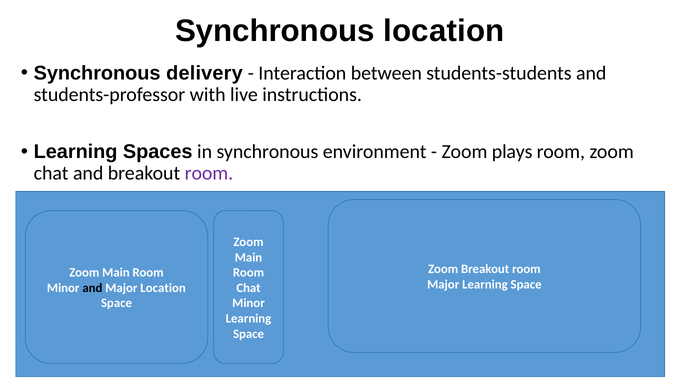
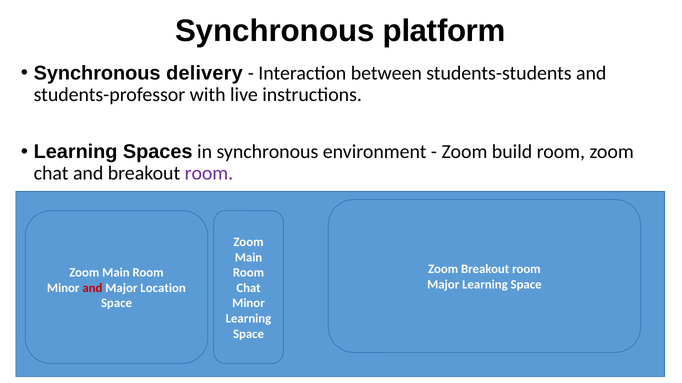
Synchronous location: location -> platform (444, 31)
plays: plays -> build (512, 152)
and colour: black -> red (92, 288)
